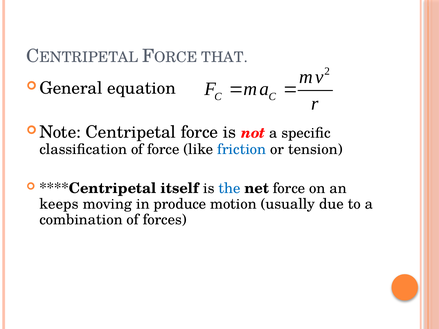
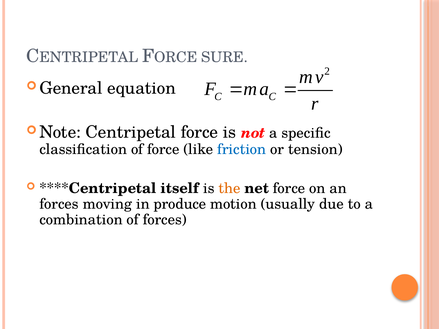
THAT: THAT -> SURE (225, 57)
the colour: blue -> orange (230, 188)
keeps: keeps -> forces (59, 204)
